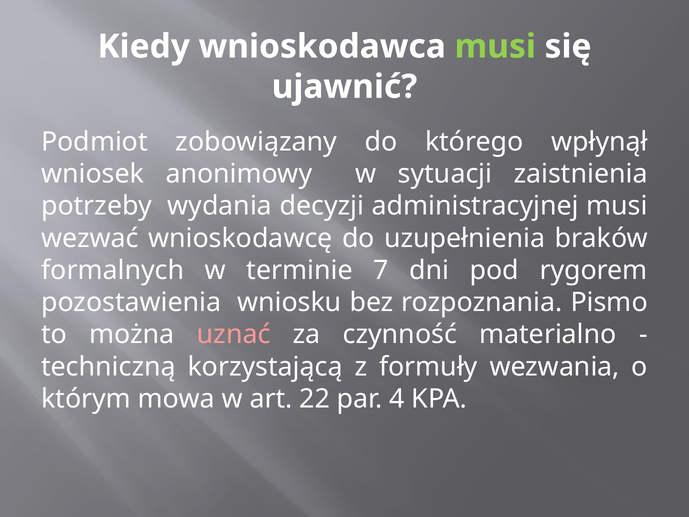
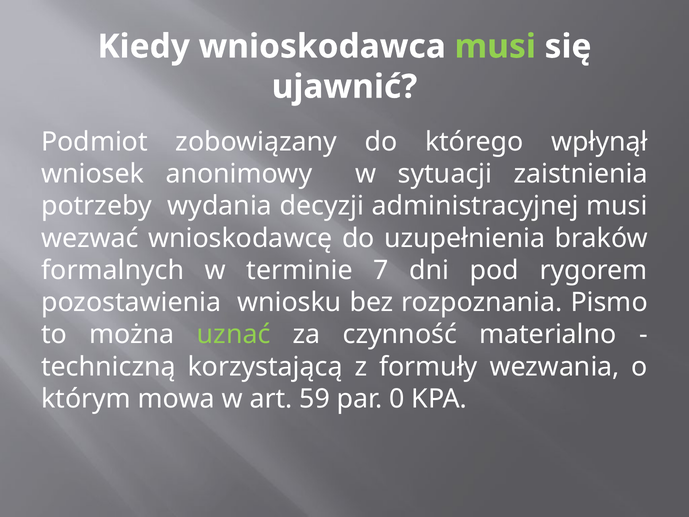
uznać colour: pink -> light green (234, 334)
22: 22 -> 59 (315, 399)
4: 4 -> 0 (397, 399)
